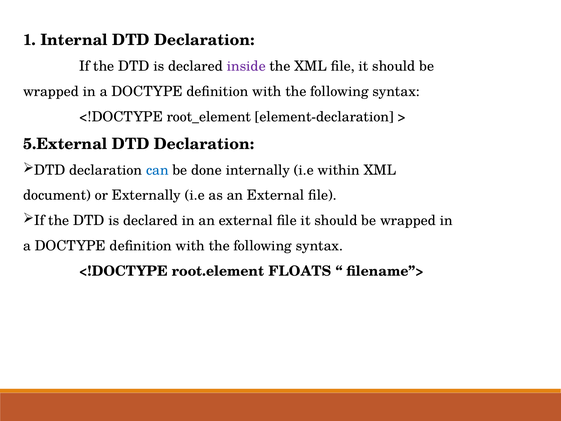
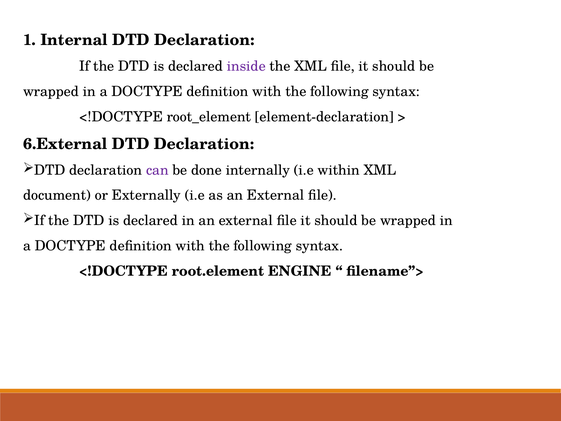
5.External: 5.External -> 6.External (65, 144)
can colour: blue -> purple (157, 170)
FLOATS: FLOATS -> ENGINE (300, 271)
